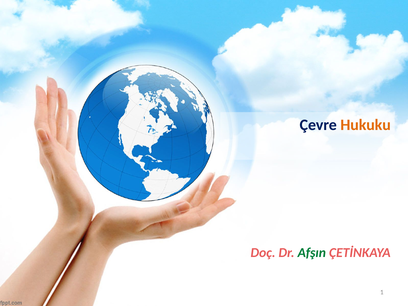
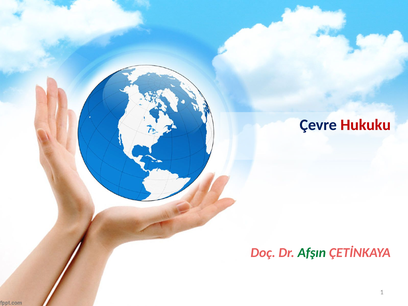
Hukuku colour: orange -> red (366, 125)
